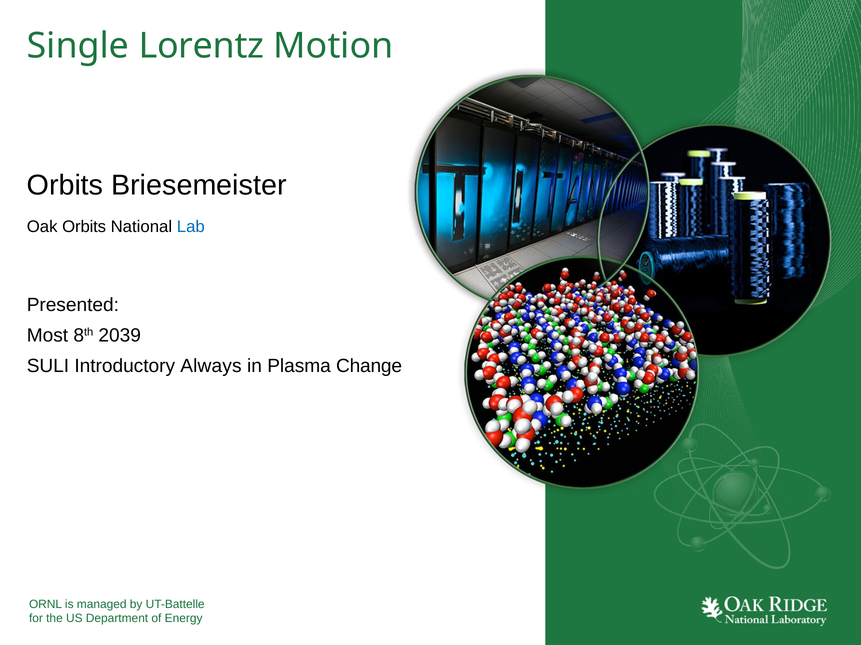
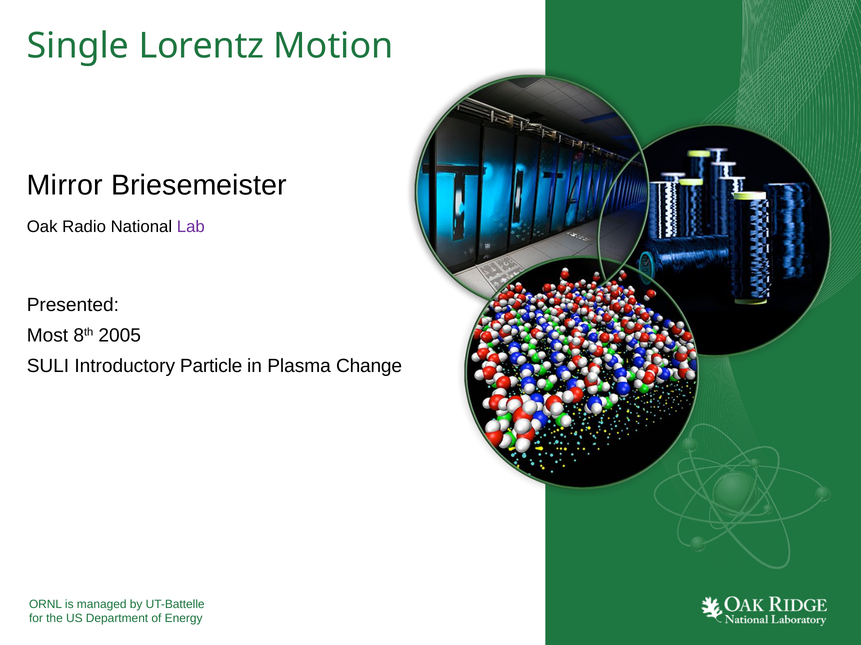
Orbits: Orbits -> Mirror (65, 186)
Oak Orbits: Orbits -> Radio (84, 227)
Lab colour: blue -> purple (191, 227)
2039: 2039 -> 2005 (120, 336)
Always: Always -> Particle (211, 366)
